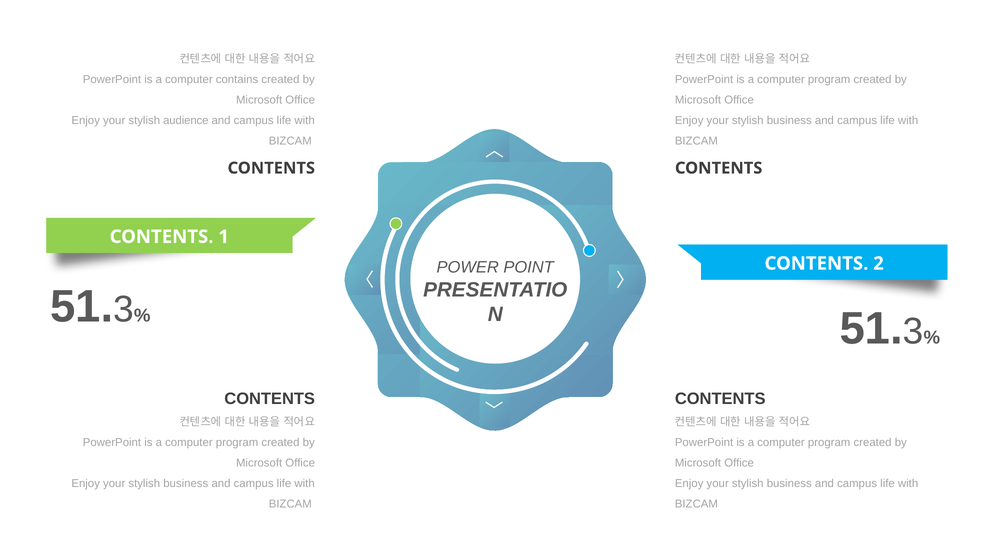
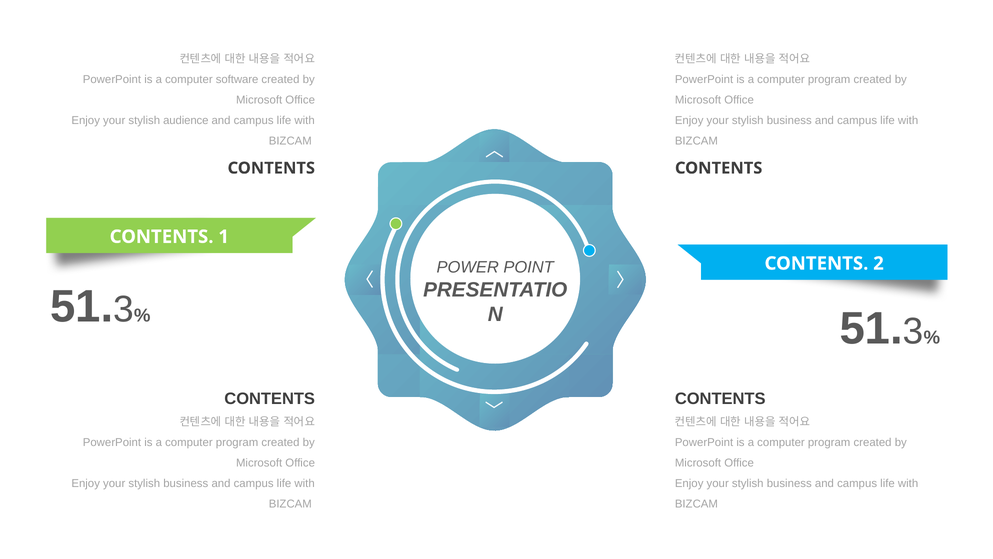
contains: contains -> software (237, 79)
